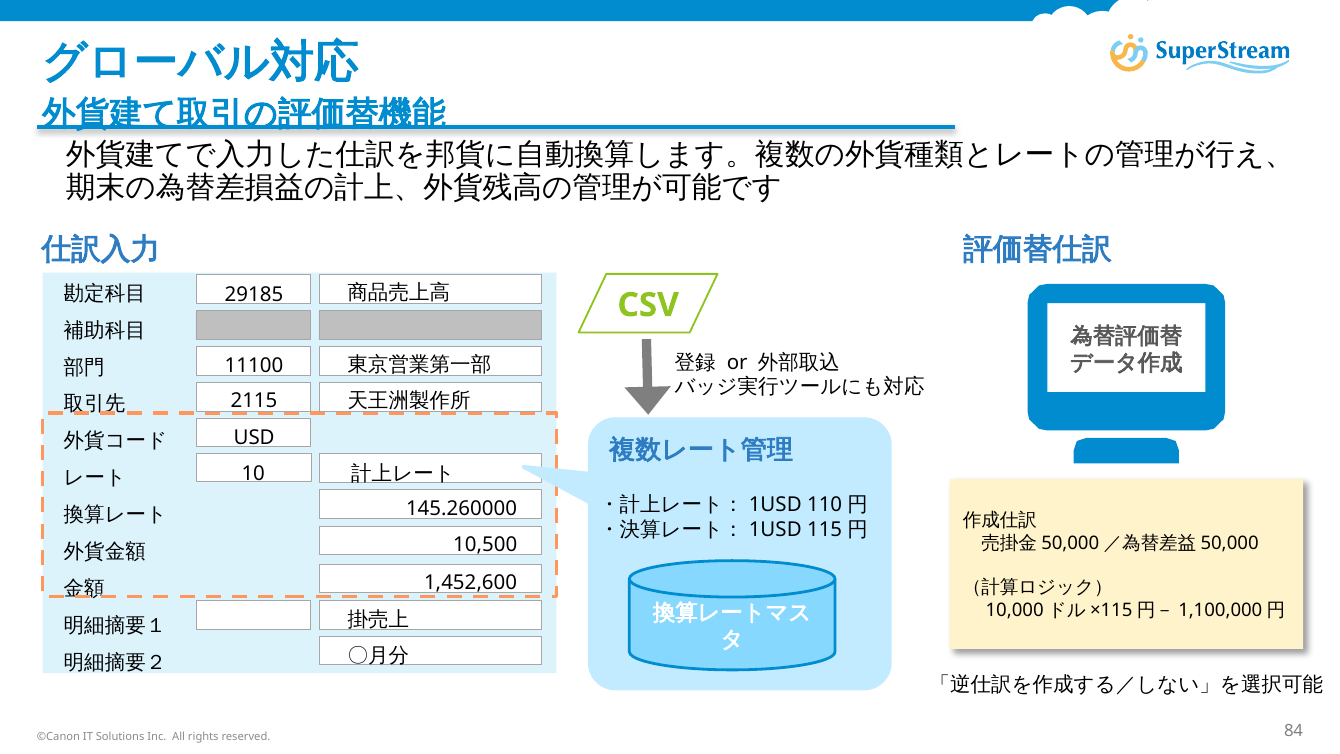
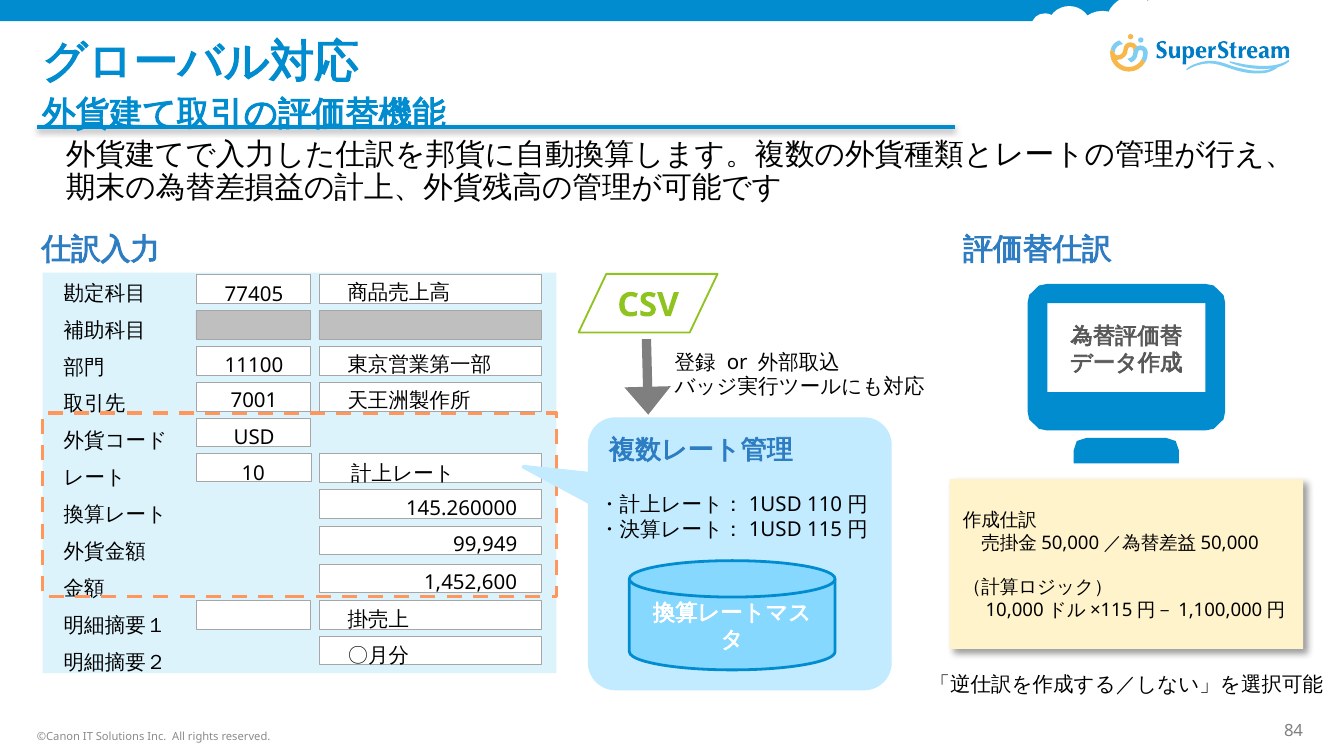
29185: 29185 -> 77405 (254, 295)
2115: 2115 -> 7001 (254, 401)
10,500: 10,500 -> 99,949 (485, 545)
